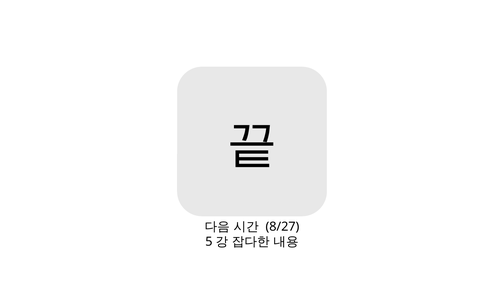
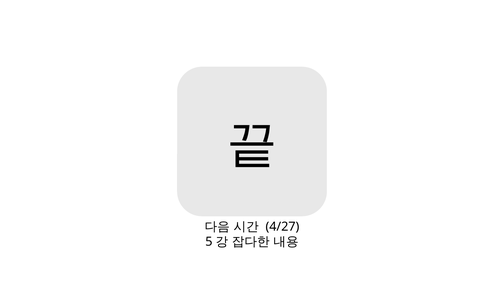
8/27: 8/27 -> 4/27 (282, 227)
